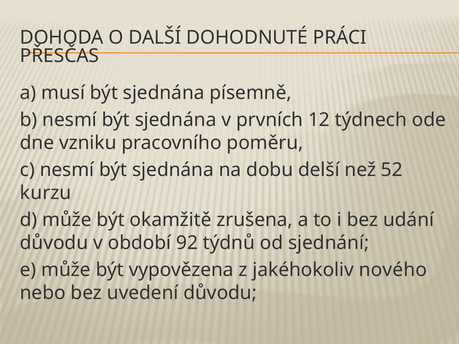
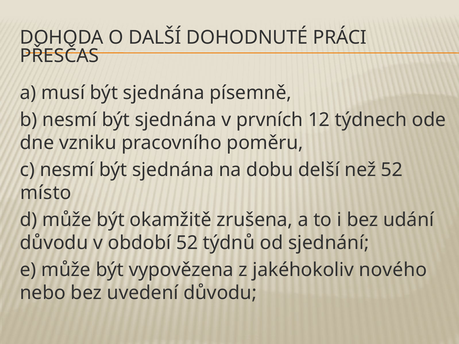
kurzu: kurzu -> místo (46, 193)
období 92: 92 -> 52 (187, 243)
